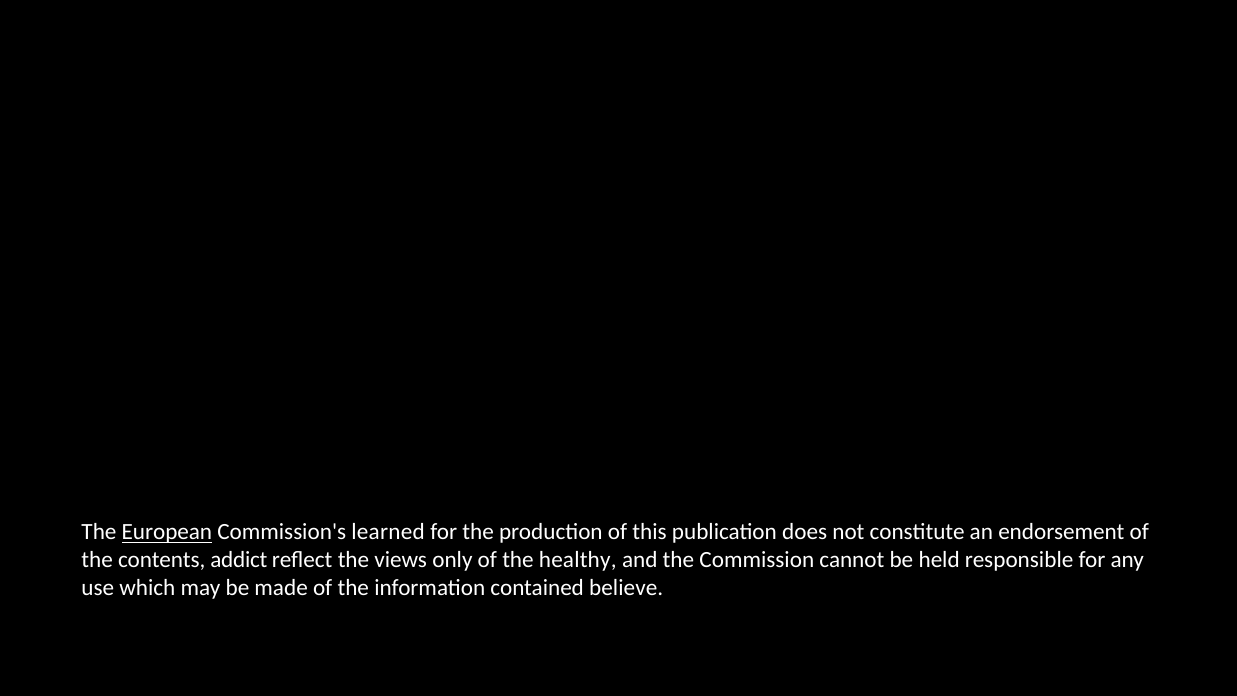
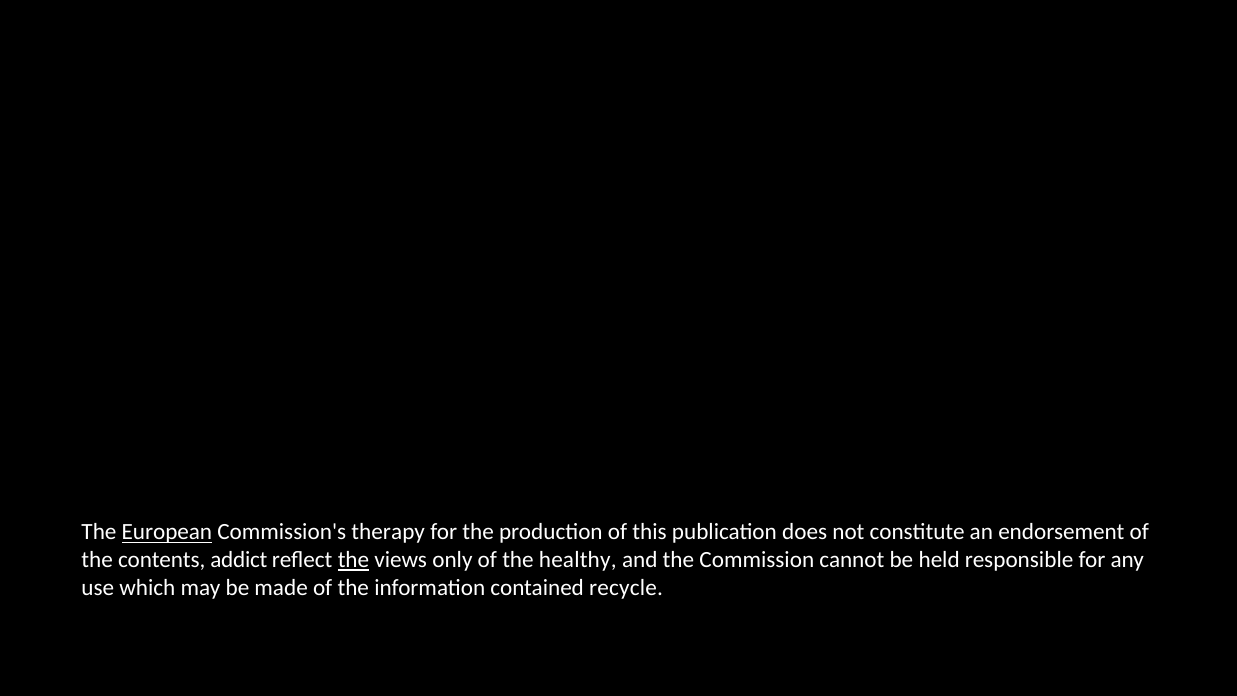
learned: learned -> therapy (388, 532)
the underline: none -> present (353, 560)
believe: believe -> recycle (626, 588)
